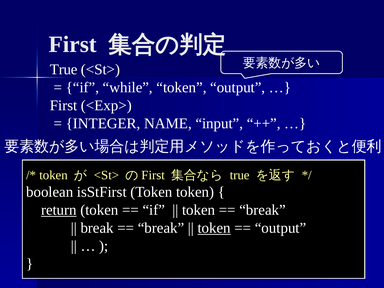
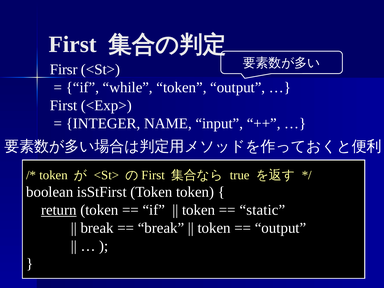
True: True -> Firsr (64, 70)
break: break -> static (262, 210)
token underline: present -> none (214, 228)
